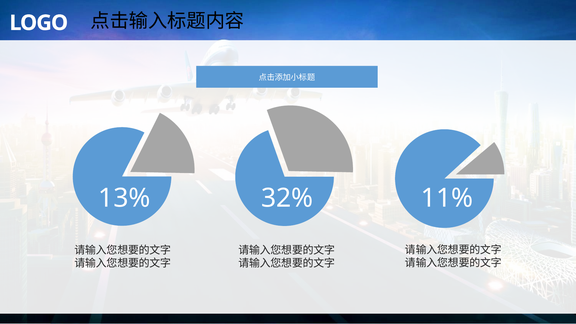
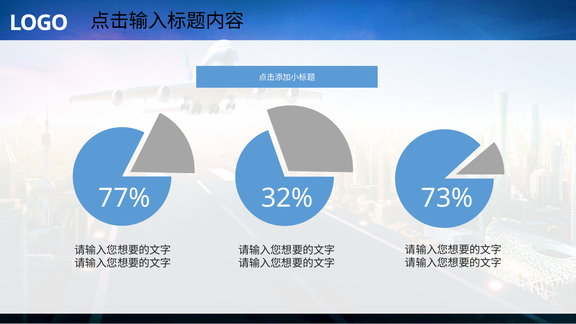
13%: 13% -> 77% (124, 198)
11%: 11% -> 73% (447, 198)
